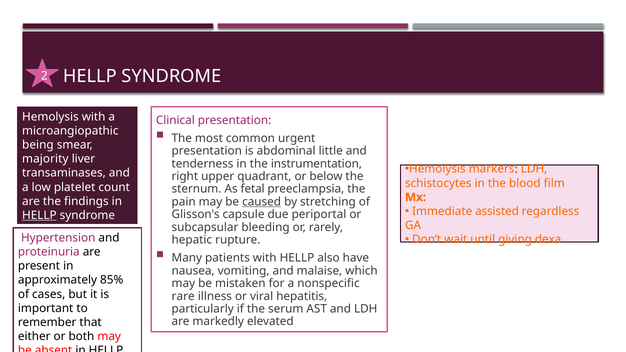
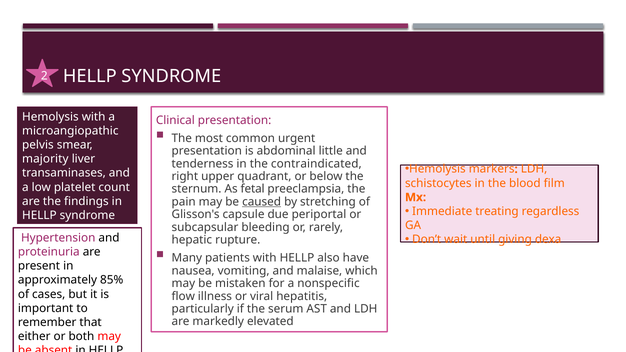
being: being -> pelvis (38, 145)
instrumentation: instrumentation -> contraindicated (316, 164)
assisted: assisted -> treating (497, 211)
HELLP underline: present -> none (39, 215)
rare: rare -> flow (183, 296)
